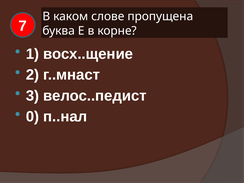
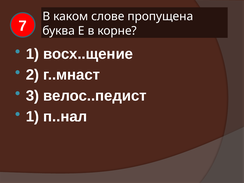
0: 0 -> 1 (32, 117)
